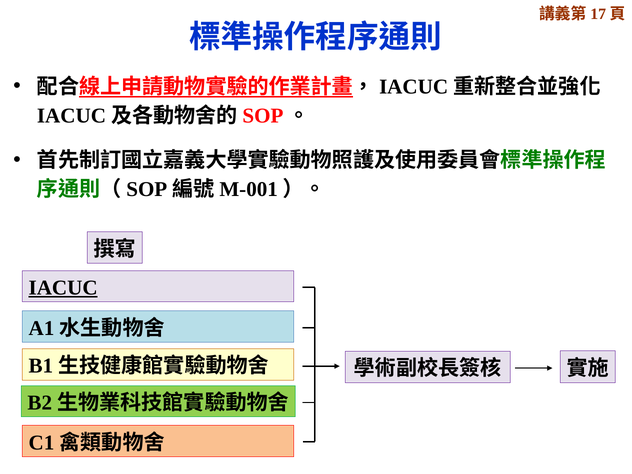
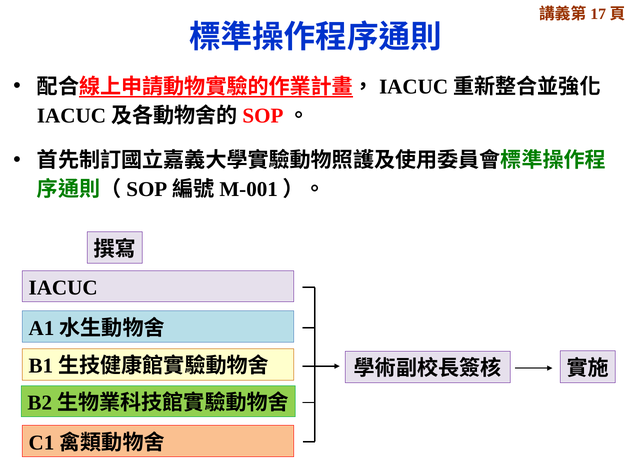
IACUC underline: present -> none (63, 288)
